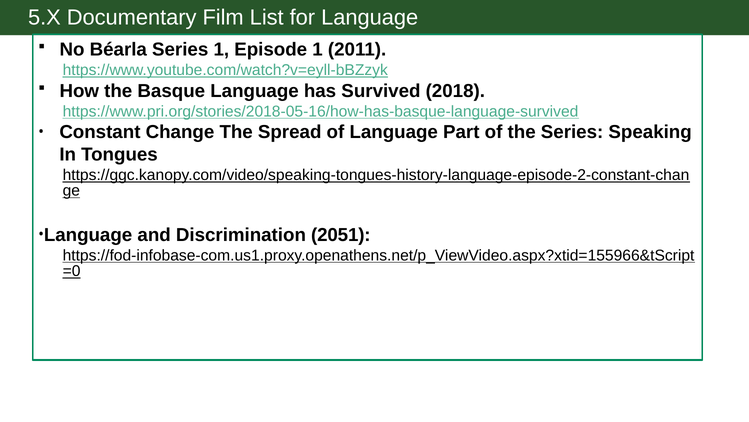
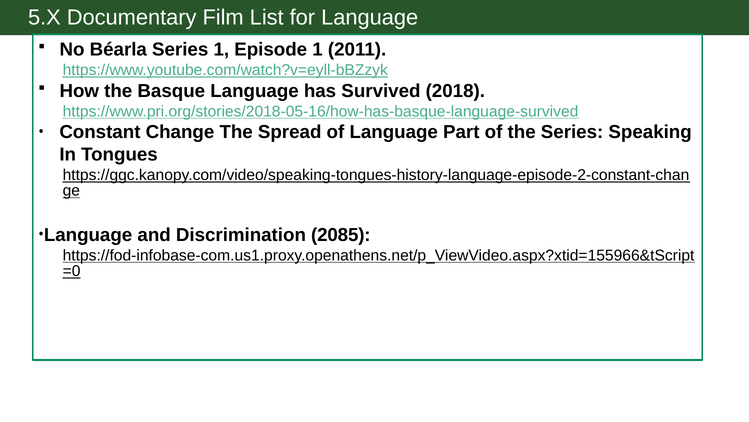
2051: 2051 -> 2085 (341, 235)
